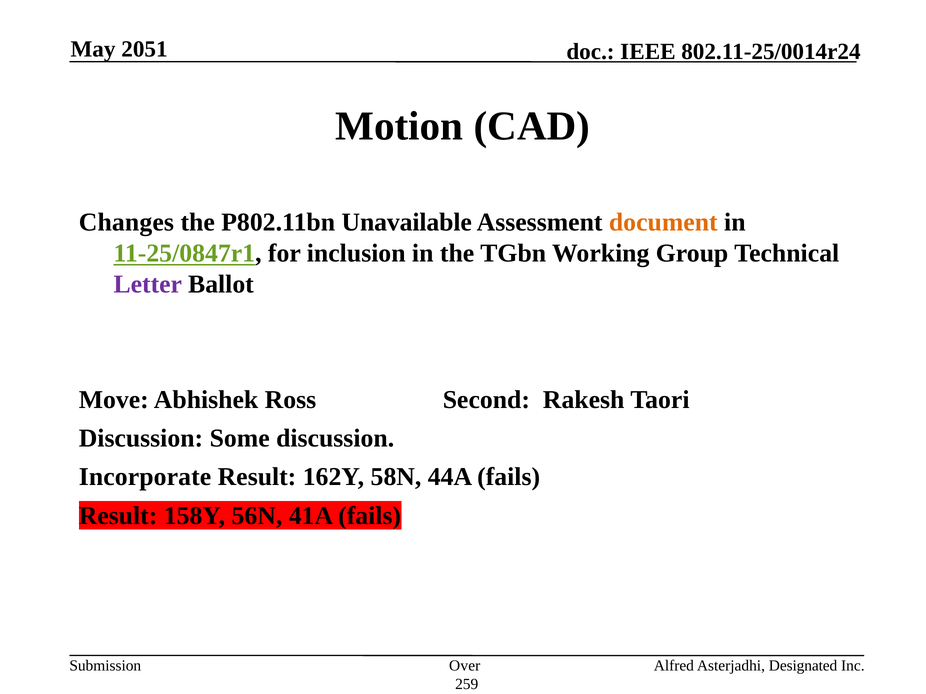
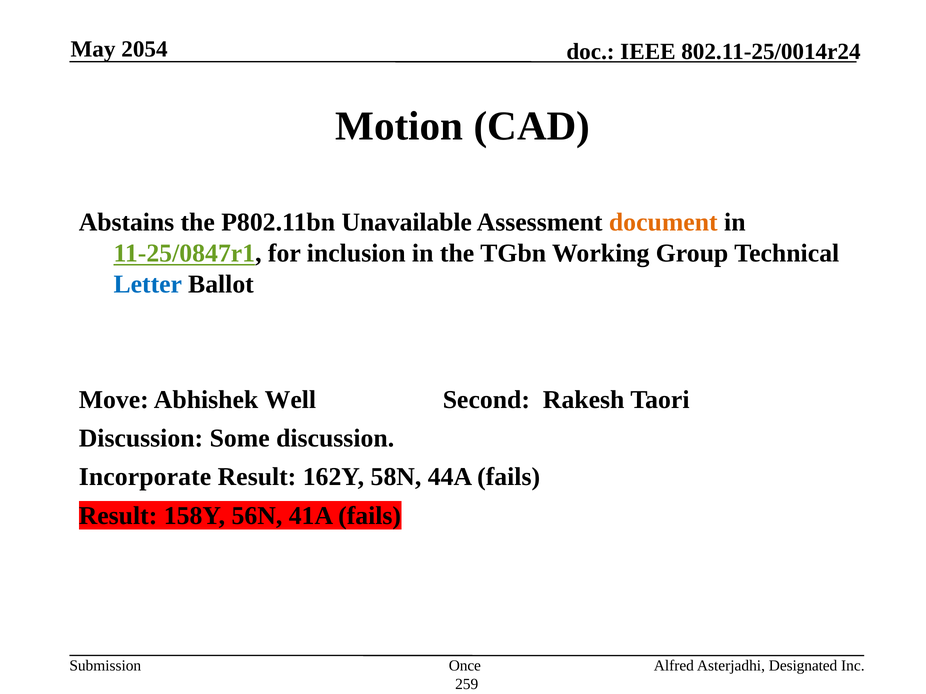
2051: 2051 -> 2054 (144, 49)
Changes: Changes -> Abstains (126, 223)
Letter colour: purple -> blue (148, 284)
Ross: Ross -> Well (290, 400)
Over: Over -> Once (465, 666)
